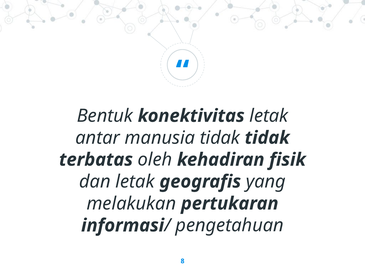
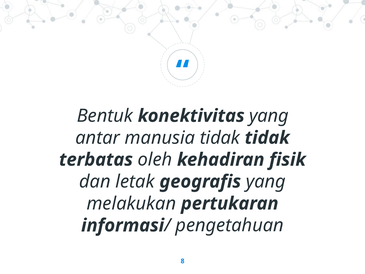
konektivitas letak: letak -> yang (269, 116)
